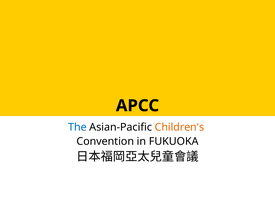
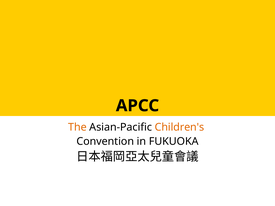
The colour: blue -> orange (77, 127)
